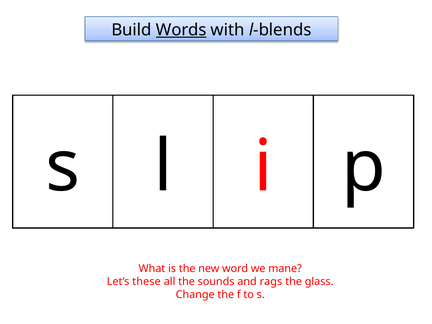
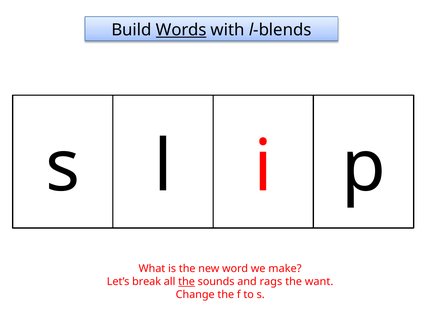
mane: mane -> make (285, 269)
these: these -> break (147, 282)
the underline: none -> present (187, 282)
glass: glass -> want (319, 282)
